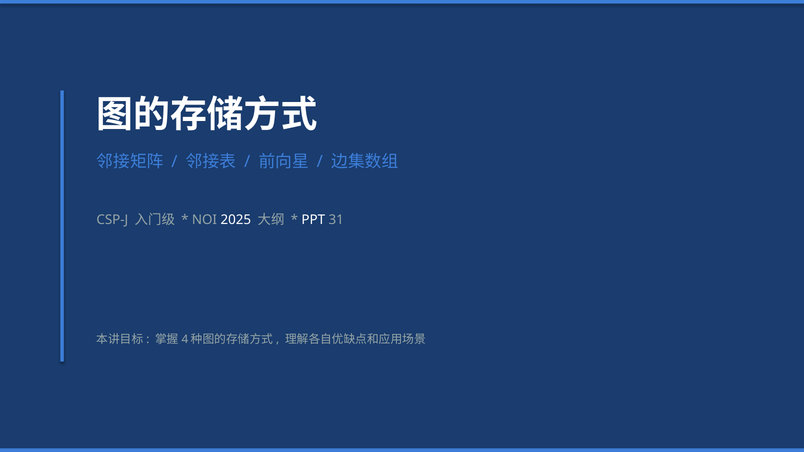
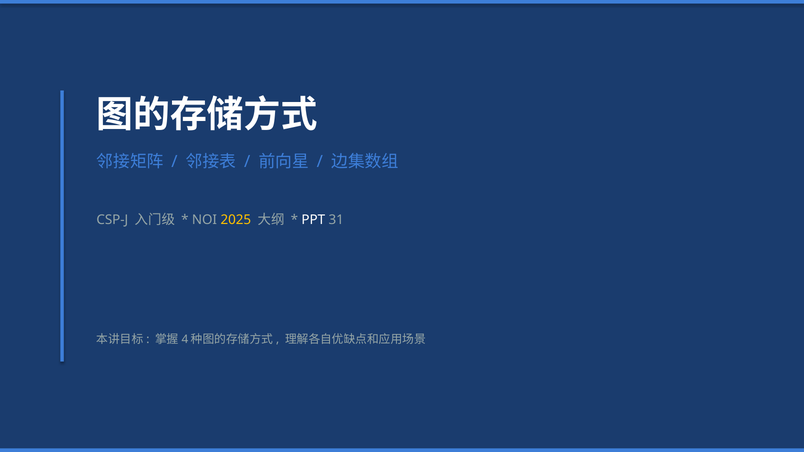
2025 colour: white -> yellow (236, 220)
